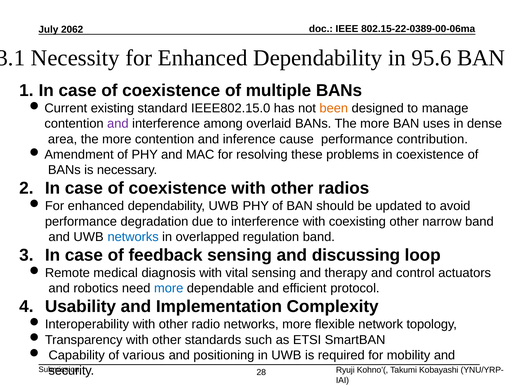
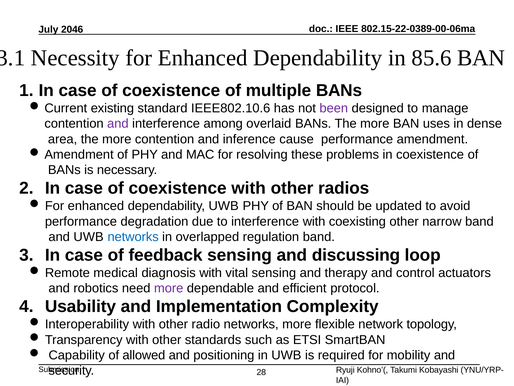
2062: 2062 -> 2046 (72, 29)
95.6: 95.6 -> 85.6 (432, 58)
IEEE802.15.0: IEEE802.15.0 -> IEEE802.10.6 (231, 108)
been colour: orange -> purple (334, 108)
contribution: contribution -> amendment (432, 139)
more colour: blue -> purple (169, 288)
various: various -> allowed (144, 355)
